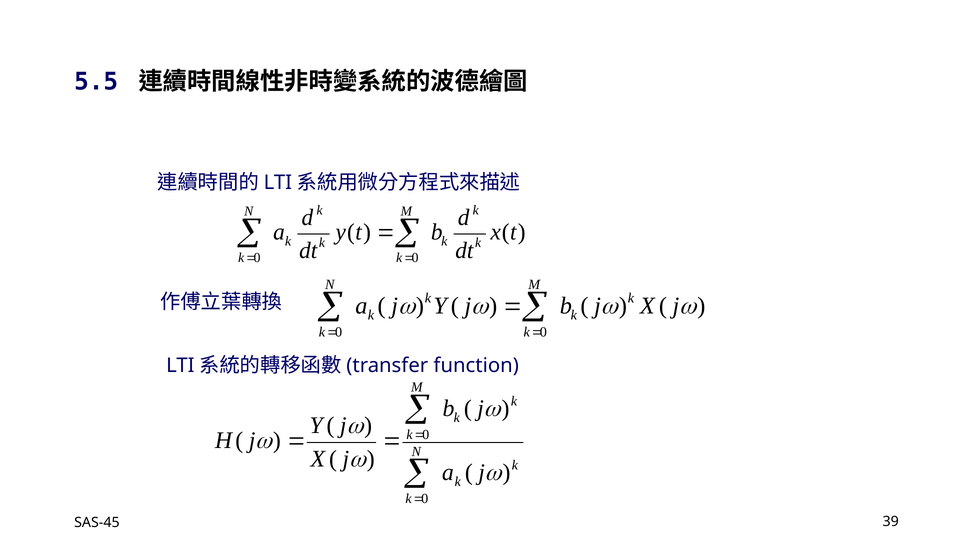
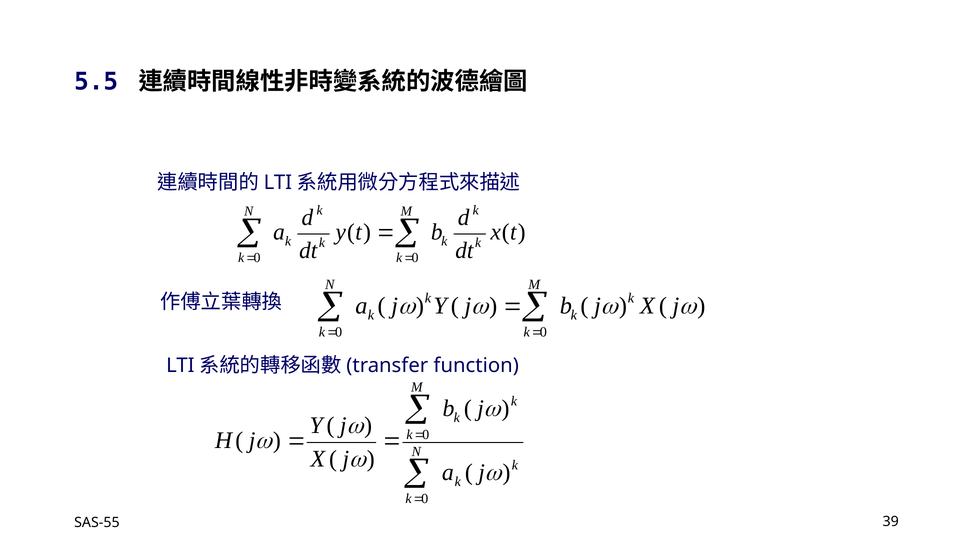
SAS-45: SAS-45 -> SAS-55 (97, 523)
